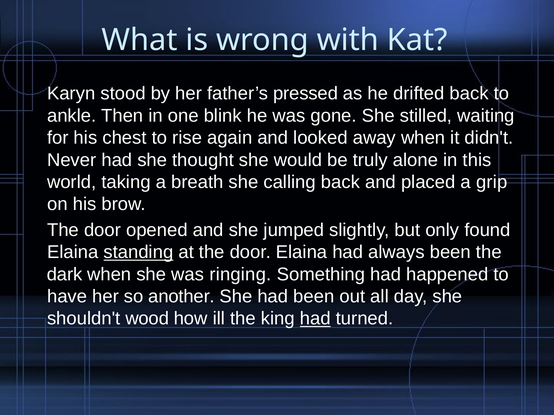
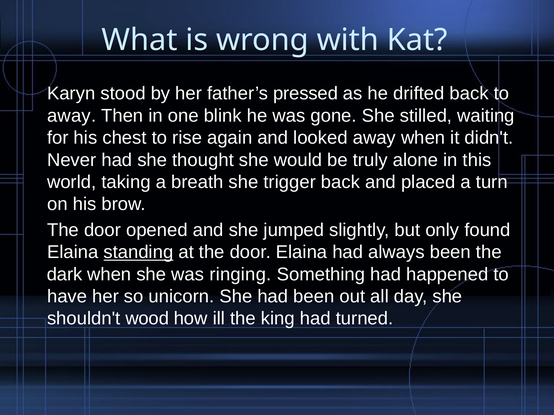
ankle: ankle -> away (72, 116)
calling: calling -> trigger (290, 182)
grip: grip -> turn (492, 182)
another: another -> unicorn (181, 297)
had underline: present -> none (315, 319)
